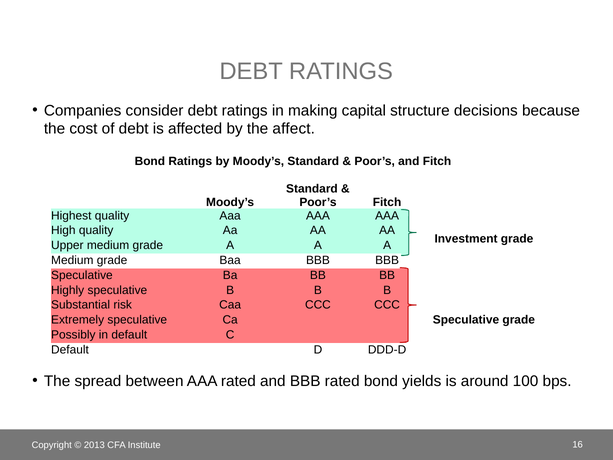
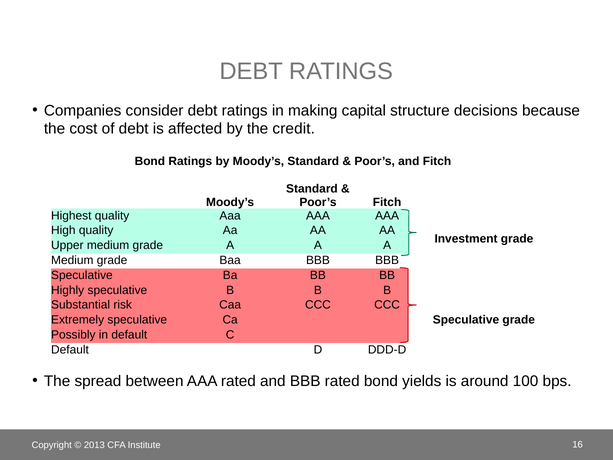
affect: affect -> credit (294, 129)
